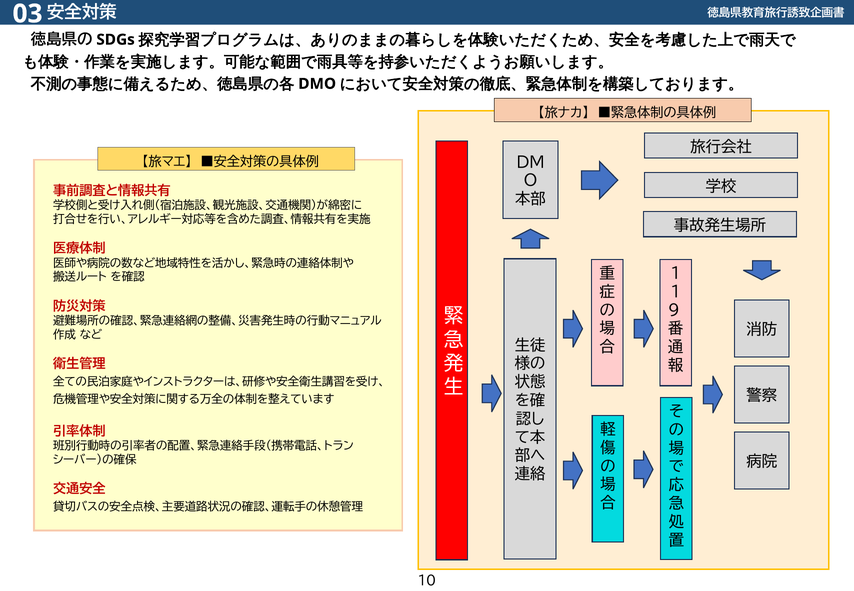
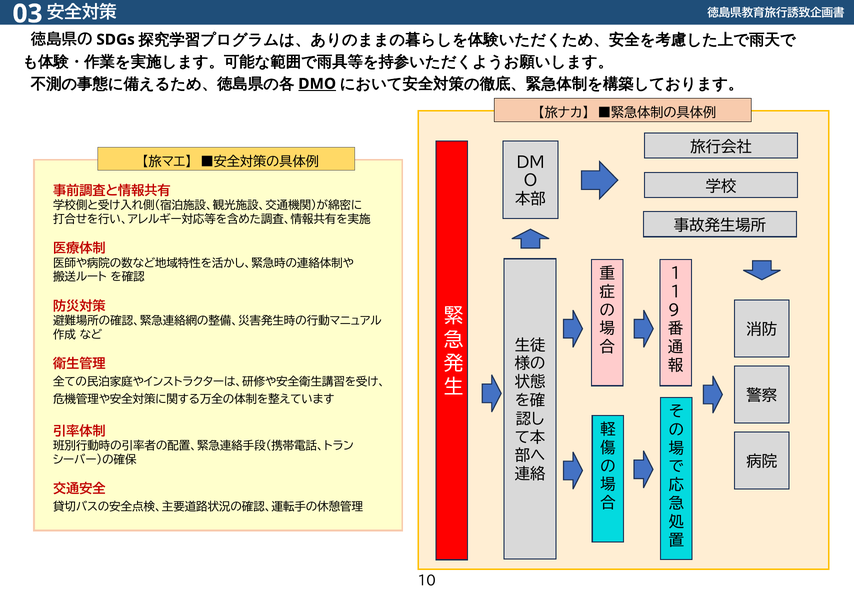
DMO underline: none -> present (317, 84)
